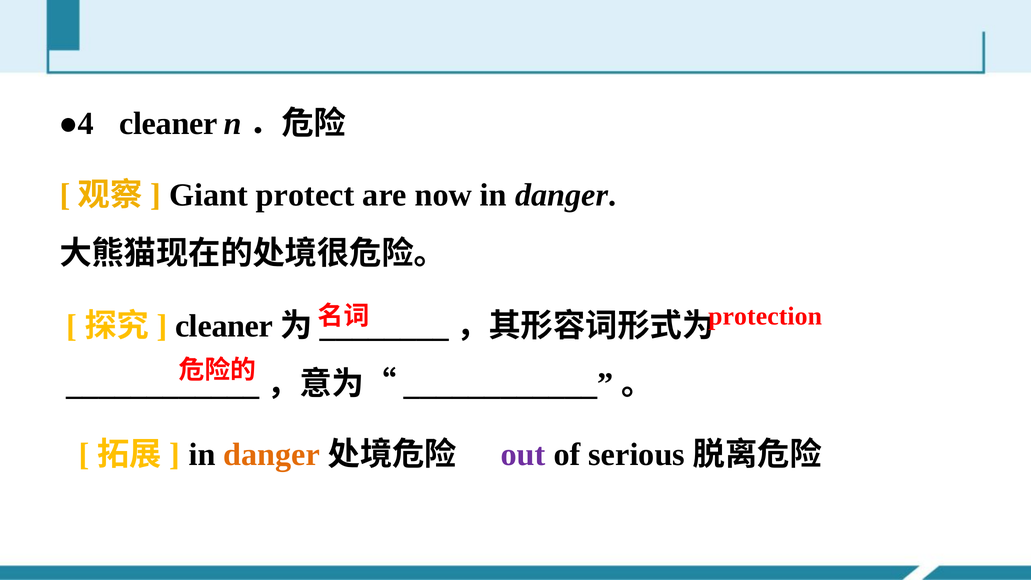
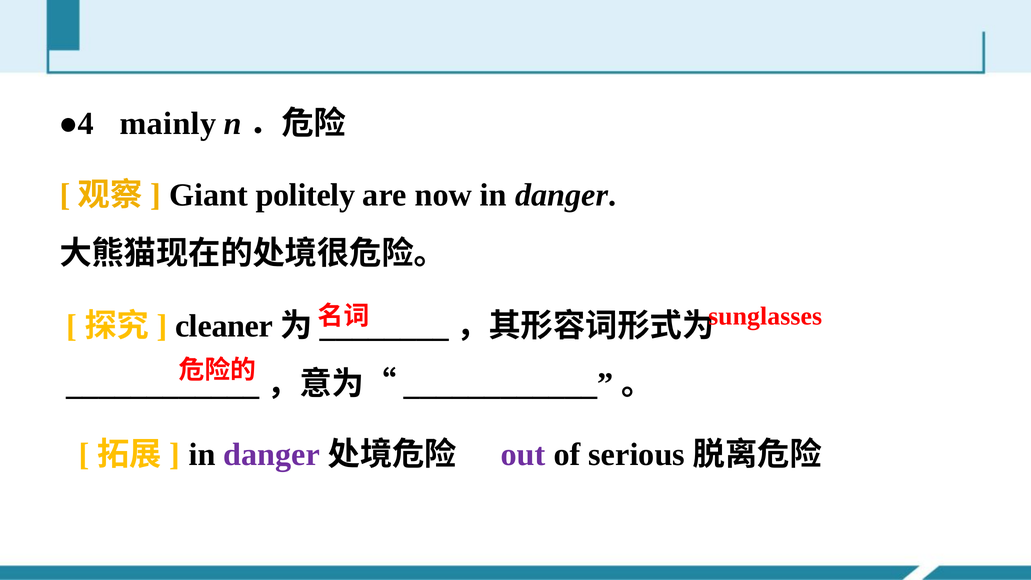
●4 cleaner: cleaner -> mainly (168, 124)
protect: protect -> politely (305, 195)
protection: protection -> sunglasses (765, 316)
danger colour: orange -> purple (272, 455)
